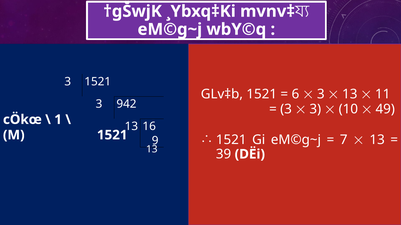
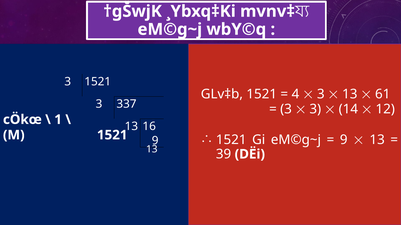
6: 6 -> 4 (295, 94)
11: 11 -> 61 (383, 94)
942: 942 -> 337 (126, 104)
10: 10 -> 14 (348, 109)
49: 49 -> 12 (385, 109)
7: 7 -> 9 (344, 140)
